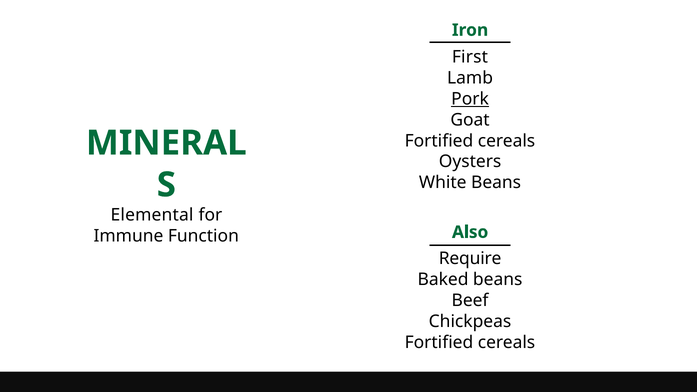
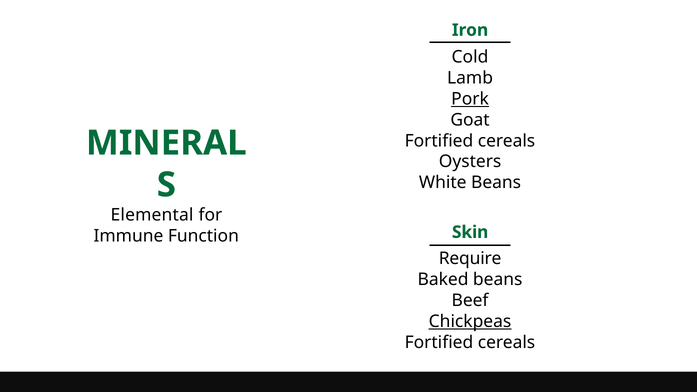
First: First -> Cold (470, 57)
Also: Also -> Skin (470, 232)
Chickpeas underline: none -> present (470, 321)
